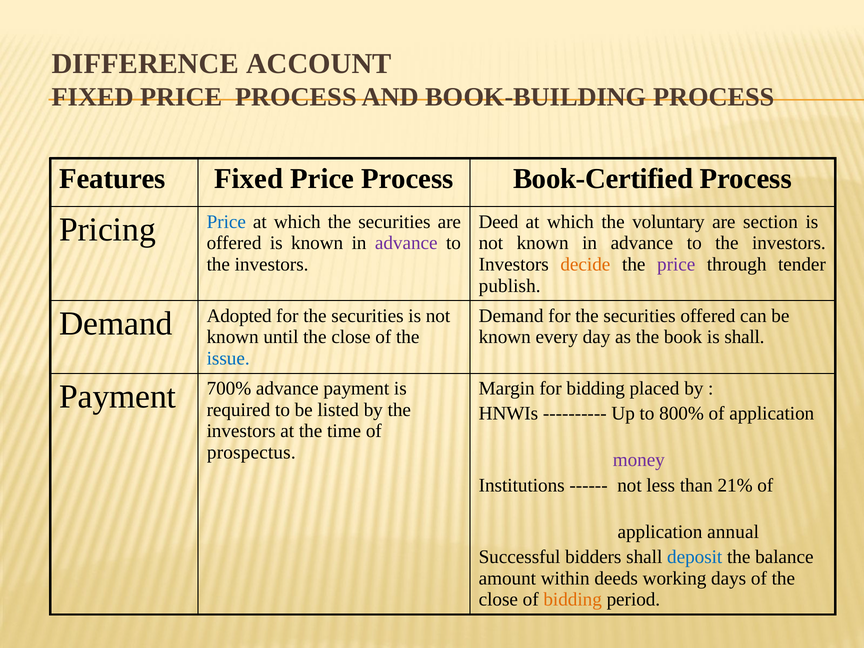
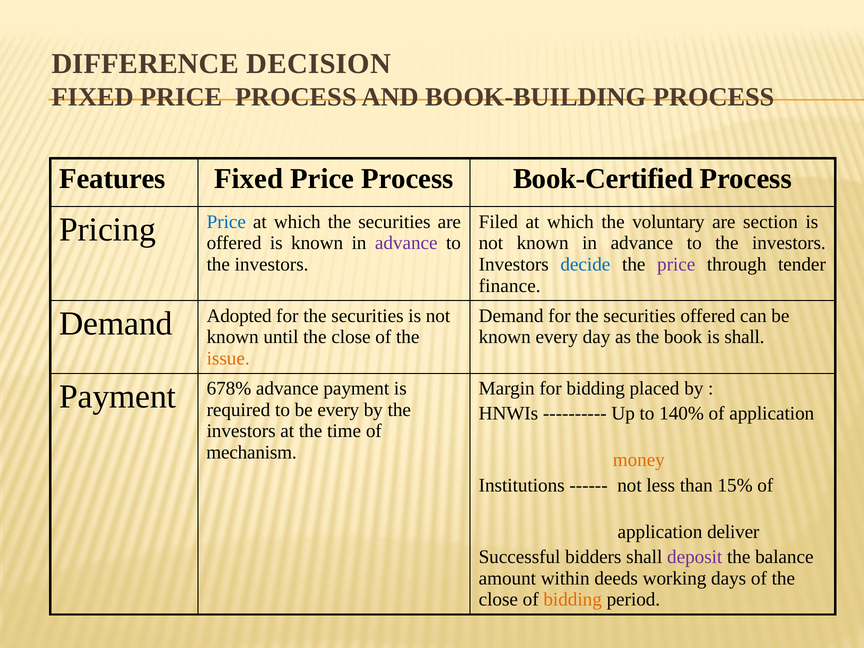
ACCOUNT: ACCOUNT -> DECISION (319, 64)
Deed: Deed -> Filed (498, 222)
decide colour: orange -> blue (585, 264)
publish: publish -> finance (510, 286)
issue colour: blue -> orange (228, 358)
700%: 700% -> 678% (229, 388)
be listed: listed -> every (338, 410)
800%: 800% -> 140% (682, 414)
prospectus: prospectus -> mechanism (252, 452)
money colour: purple -> orange (639, 460)
21%: 21% -> 15% (735, 485)
annual: annual -> deliver (733, 532)
deposit colour: blue -> purple (695, 557)
